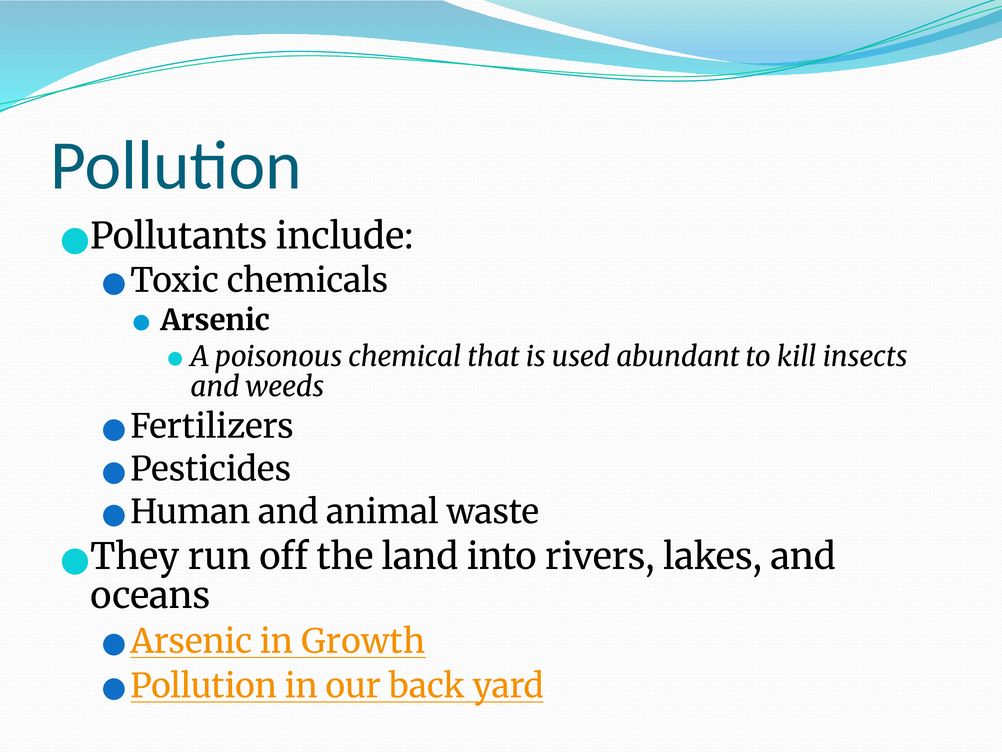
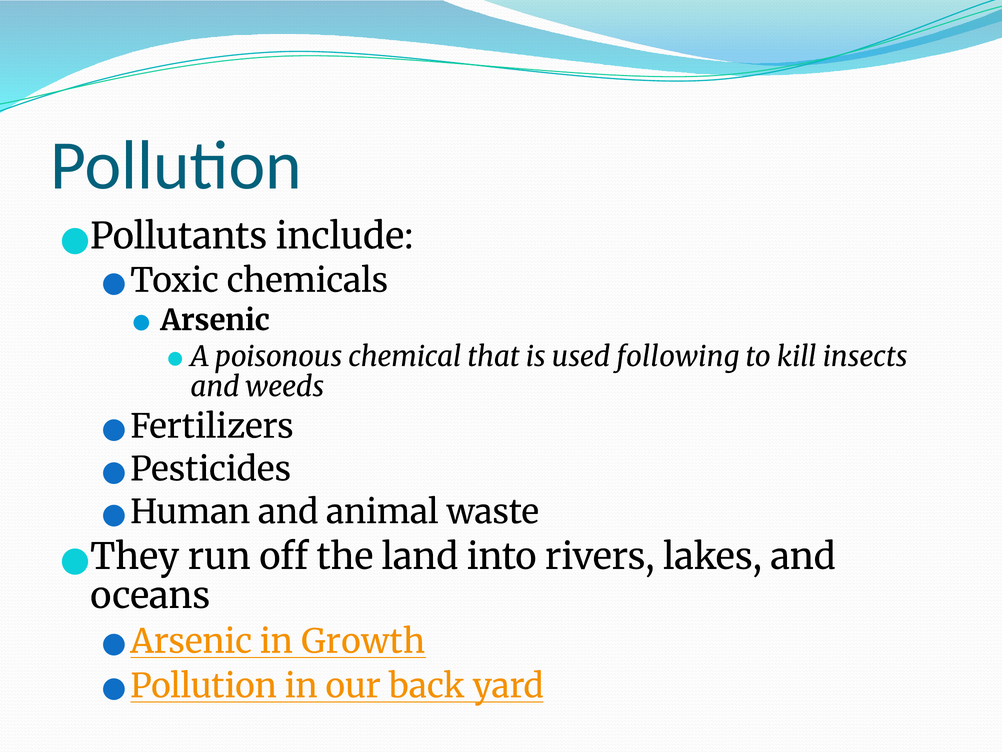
abundant: abundant -> following (678, 357)
